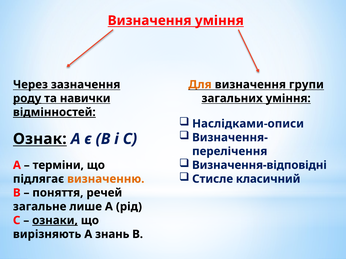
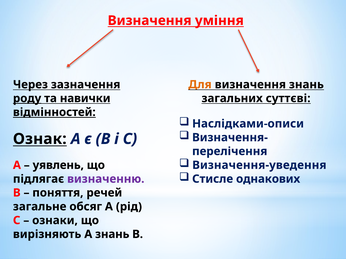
визначення групи: групи -> знань (306, 85)
загальних уміння: уміння -> суттєві (288, 99)
Визначення-відповідні: Визначення-відповідні -> Визначення-уведення (259, 165)
терміни: терміни -> уявлень (58, 165)
класичний: класичний -> однакових (268, 179)
визначенню colour: orange -> purple (106, 179)
лише: лише -> обсяг (86, 207)
ознаки underline: present -> none (55, 221)
